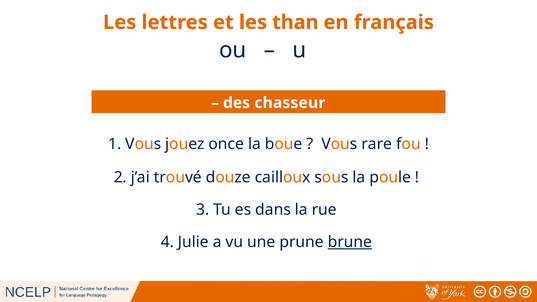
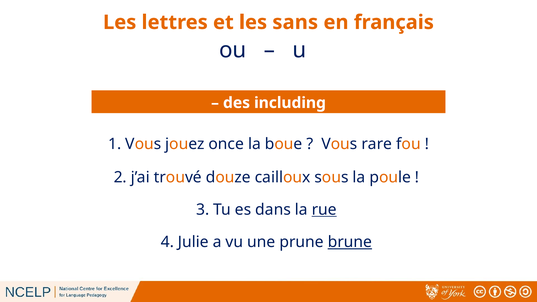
than: than -> sans (295, 22)
chasseur: chasseur -> including (290, 103)
rue underline: none -> present (324, 210)
